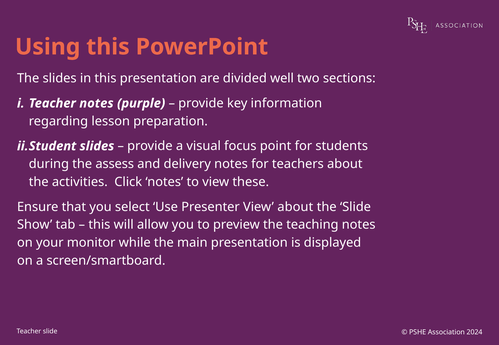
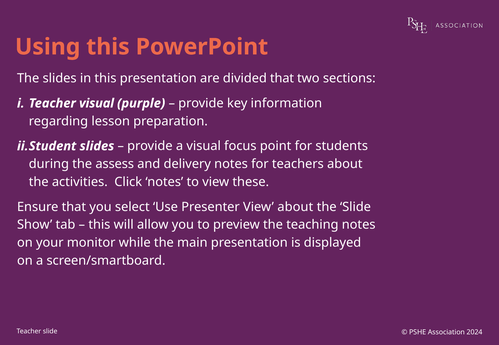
divided well: well -> that (282, 78)
Teacher notes: notes -> visual (97, 103)
